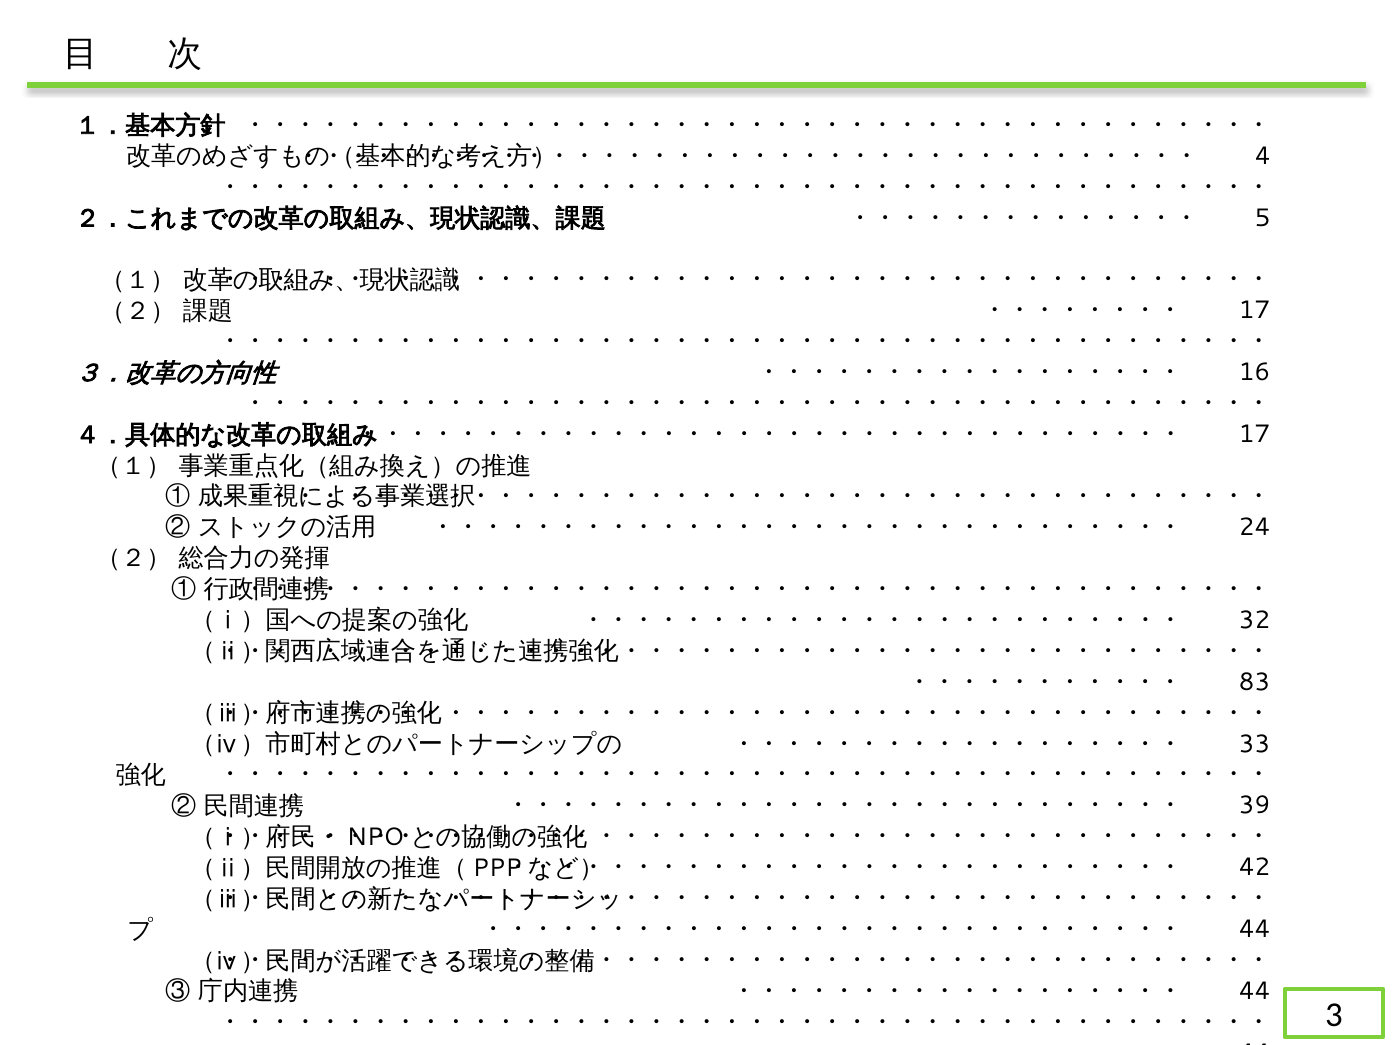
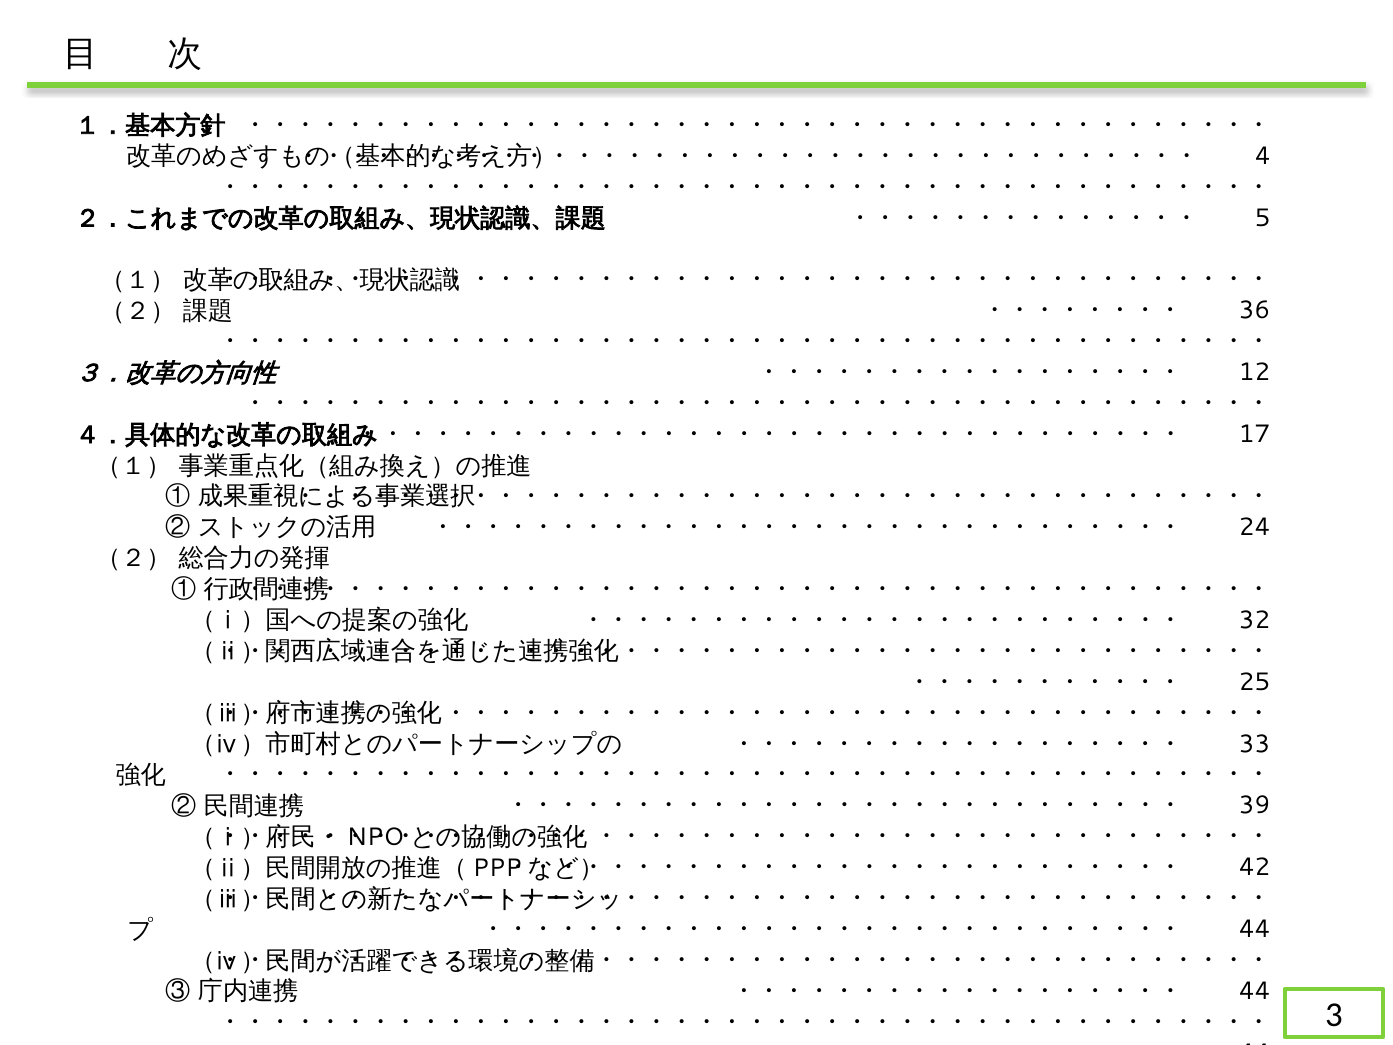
17: 17 -> 36 (1254, 310)
16: 16 -> 12 (1254, 372)
83: 83 -> 25 (1254, 682)
